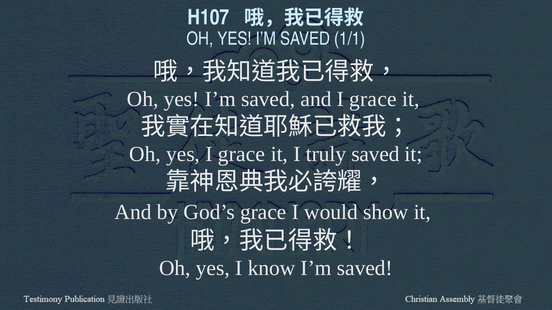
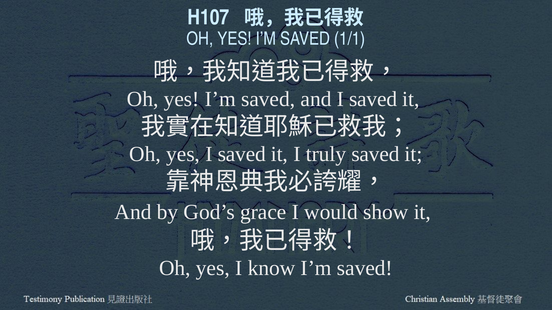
and I grace: grace -> saved (373, 99)
yes I grace: grace -> saved (242, 154)
